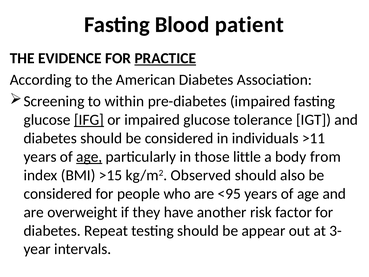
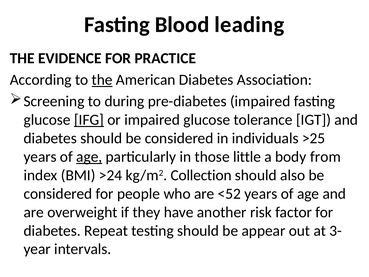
patient: patient -> leading (249, 25)
PRACTICE underline: present -> none (165, 58)
the underline: none -> present (102, 80)
within: within -> during (125, 101)
>11: >11 -> >25 (314, 138)
>15: >15 -> >24 (111, 175)
Observed: Observed -> Collection (201, 175)
<95: <95 -> <52 (229, 194)
